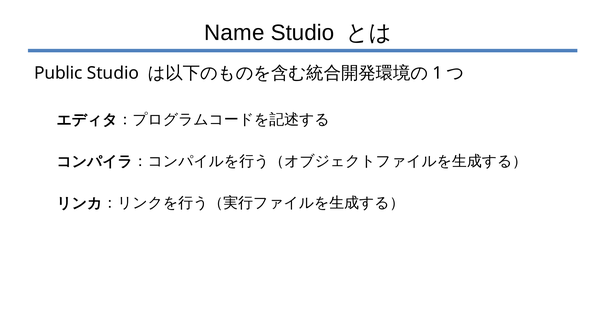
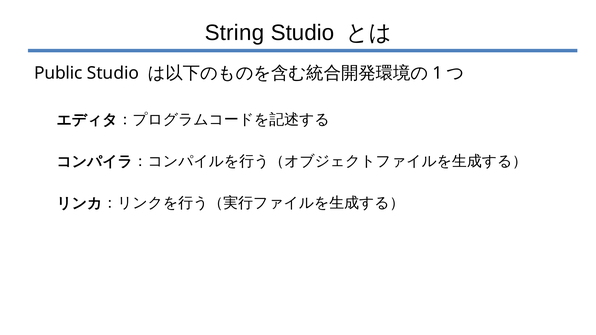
Name: Name -> String (234, 33)
